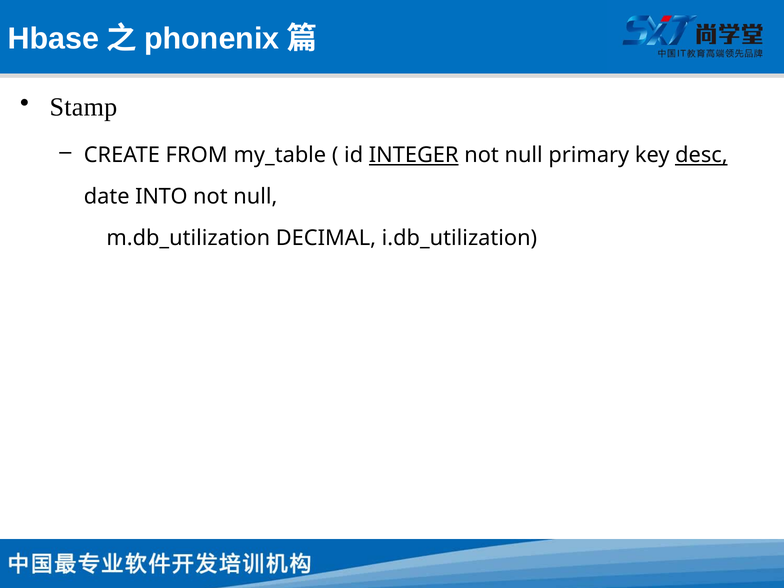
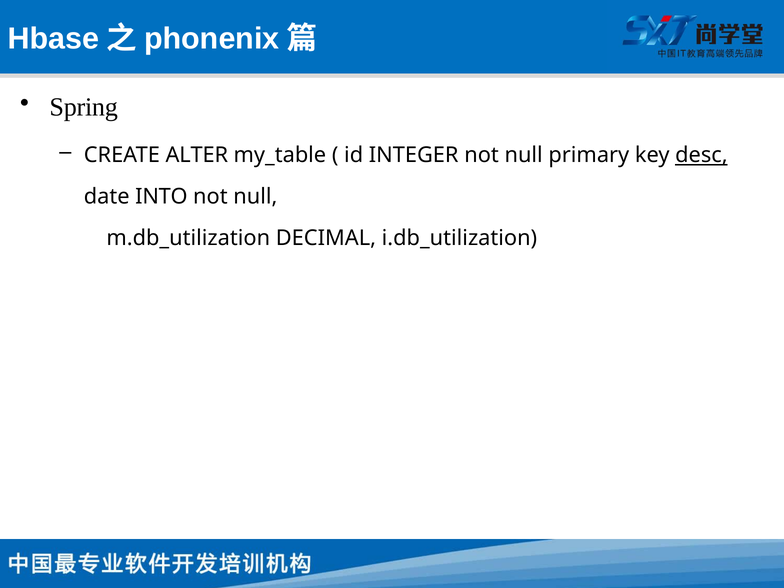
Stamp: Stamp -> Spring (84, 107)
FROM: FROM -> ALTER (197, 155)
INTEGER underline: present -> none (414, 155)
